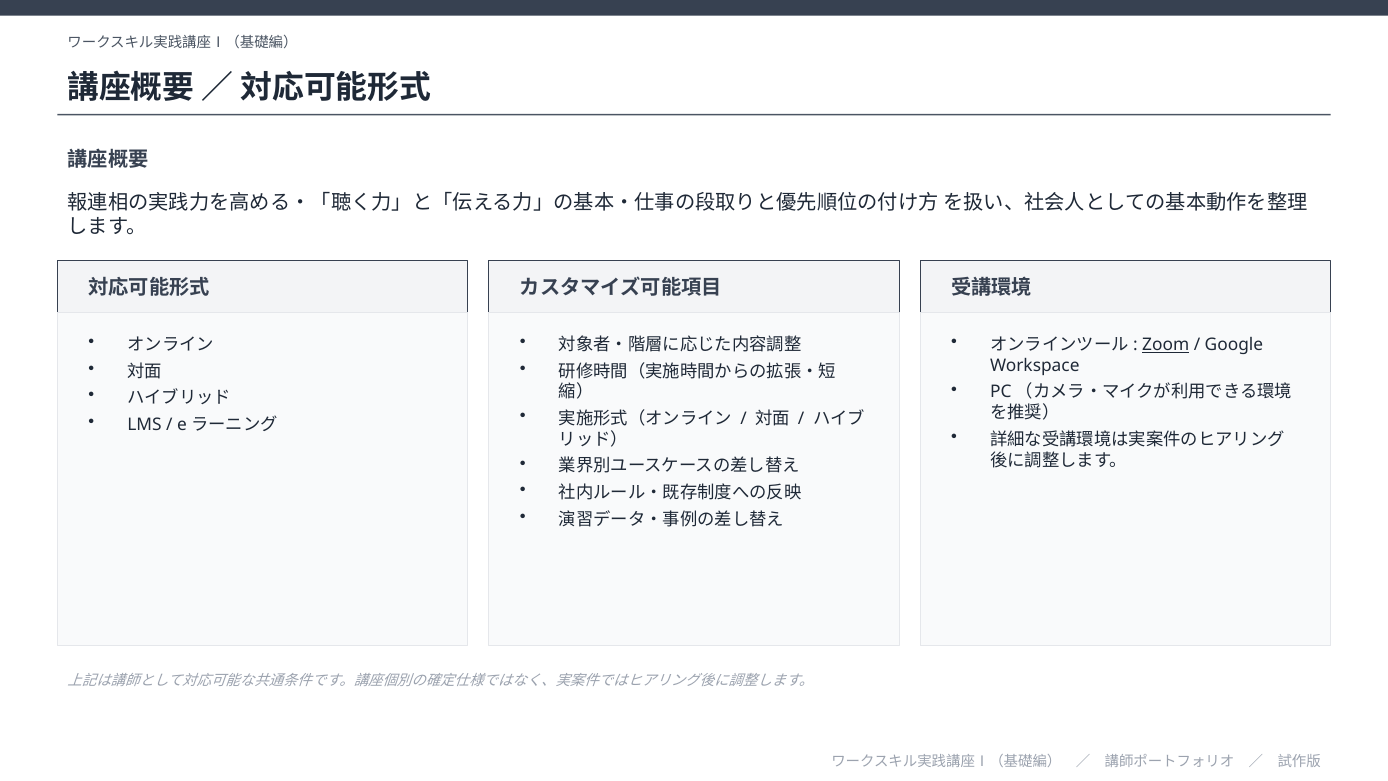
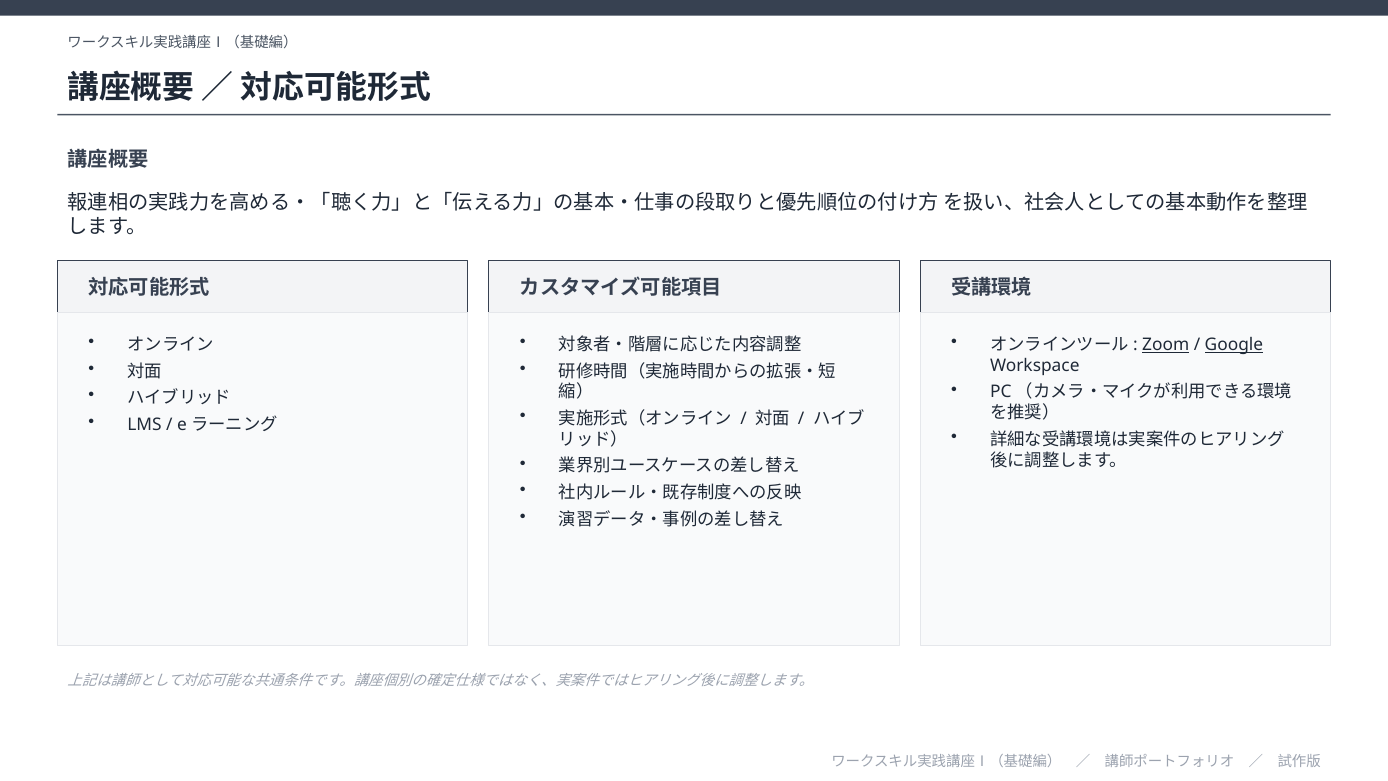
Google underline: none -> present (1234, 345)
